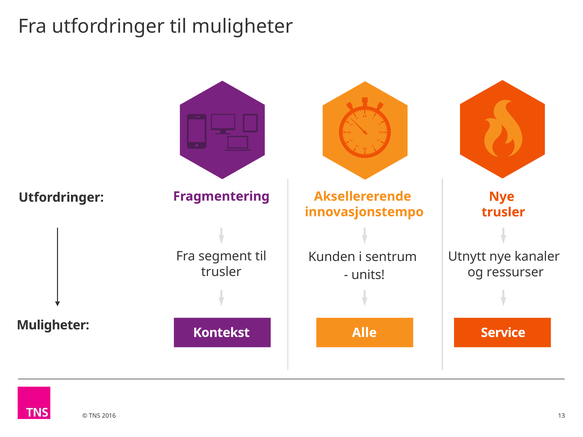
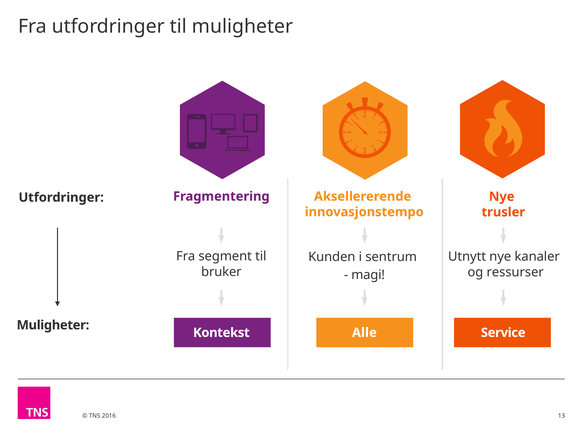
trusler: trusler -> bruker (221, 272)
units: units -> magi (368, 275)
